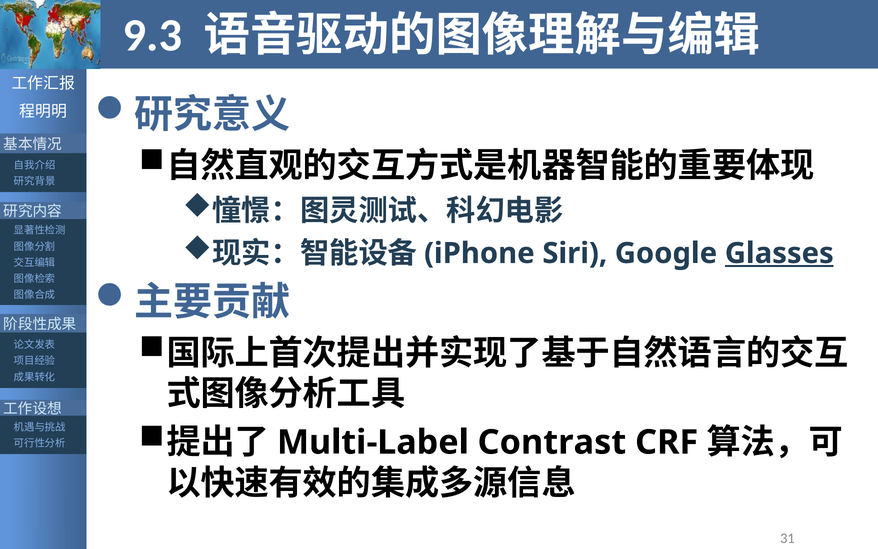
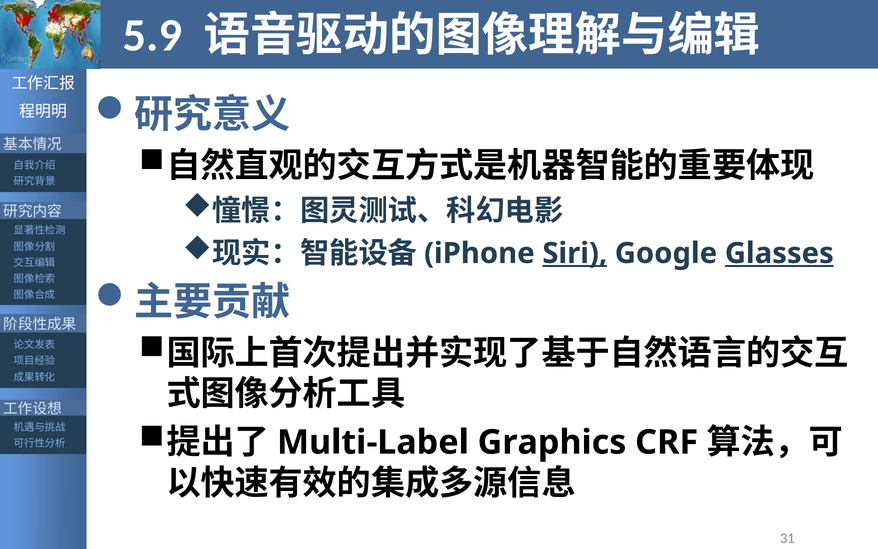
9.3: 9.3 -> 5.9 (152, 35)
Siri underline: none -> present (575, 253)
Contrast: Contrast -> Graphics (552, 442)
